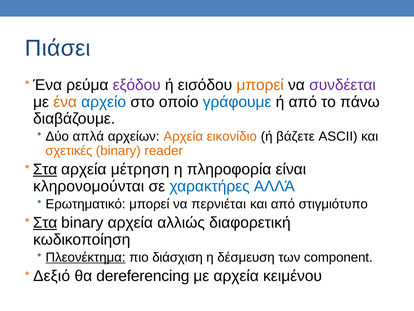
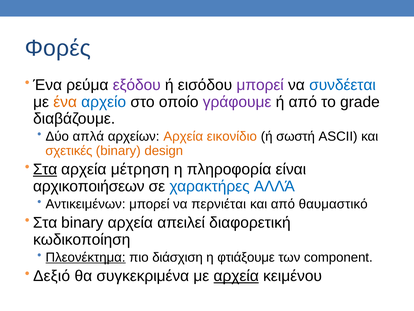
Πιάσει: Πιάσει -> Φορές (58, 48)
μπορεί colour: orange -> purple (260, 85)
συνδέεται colour: purple -> blue (343, 85)
γράφουμε colour: blue -> purple (237, 102)
πάνω: πάνω -> grade (360, 102)
βάζετε: βάζετε -> σωστή (296, 136)
reader: reader -> design (164, 150)
κληρονομούνται: κληρονομούνται -> αρχικοποιήσεων (89, 186)
Ερωτηματικό: Ερωτηματικό -> Αντικειμένων (86, 204)
στιγμιότυπο: στιγμιότυπο -> θαυμαστικό (333, 204)
Στα underline: present -> none (45, 222)
αλλιώς: αλλιώς -> απειλεί (181, 222)
δέσμευση: δέσμευση -> φτιάξουμε (246, 257)
dereferencing: dereferencing -> συγκεκριμένα (143, 276)
αρχεία underline: none -> present (236, 276)
